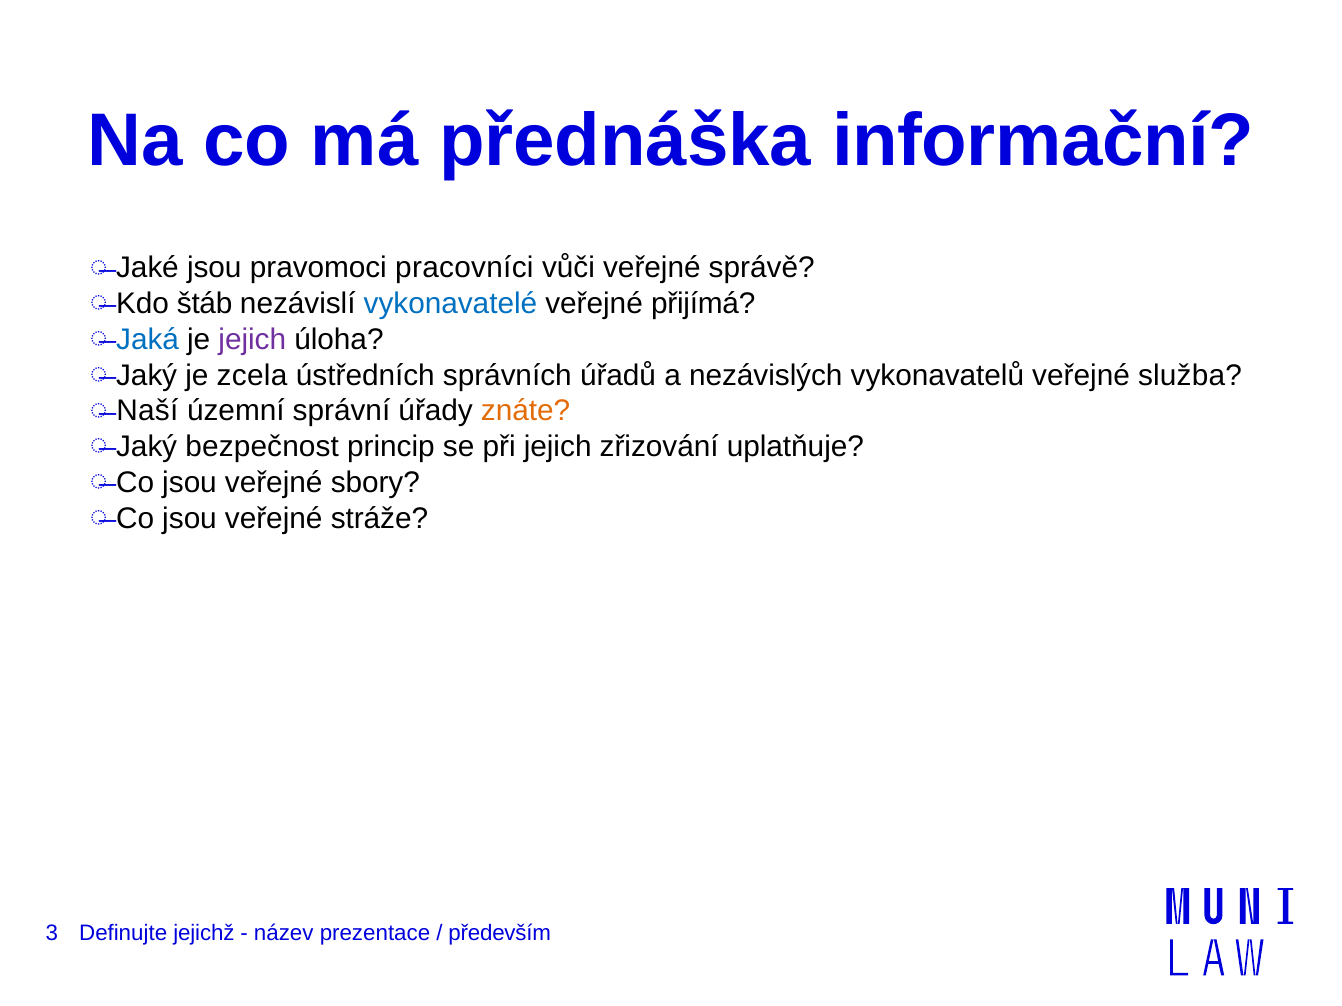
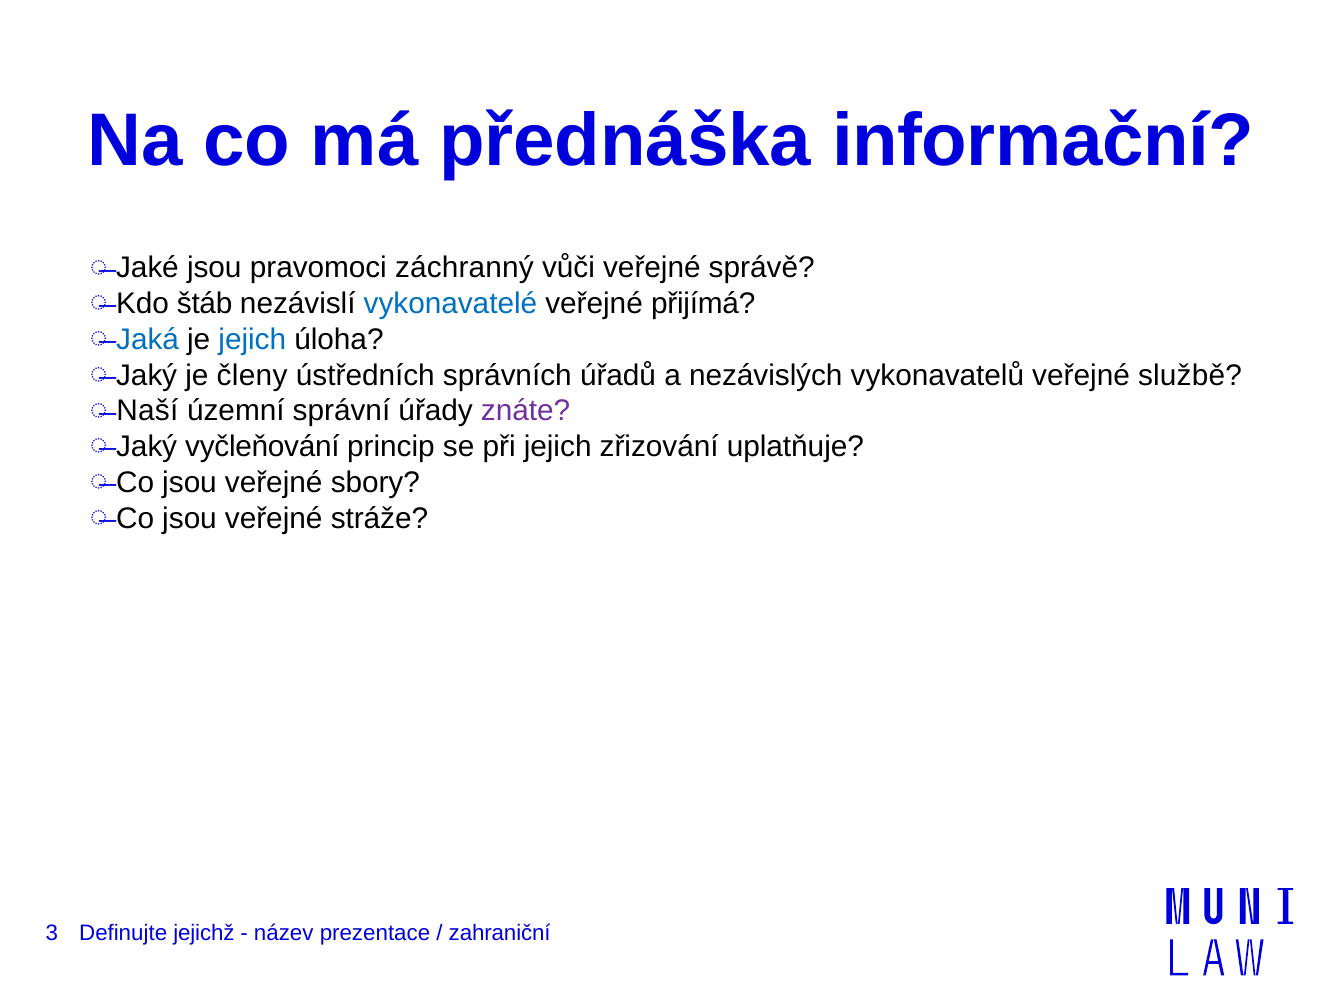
pracovníci: pracovníci -> záchranný (464, 268)
jejich colour: purple -> blue (252, 340)
zcela: zcela -> členy (252, 376)
služba: služba -> službě (1190, 376)
znáte colour: orange -> purple (526, 411)
bezpečnost: bezpečnost -> vyčleňování (262, 447)
především: především -> zahraniční (500, 934)
